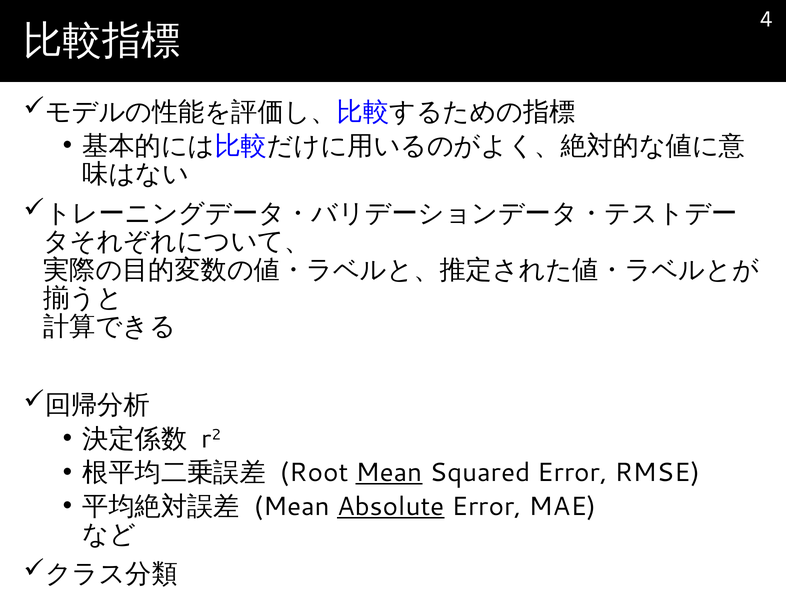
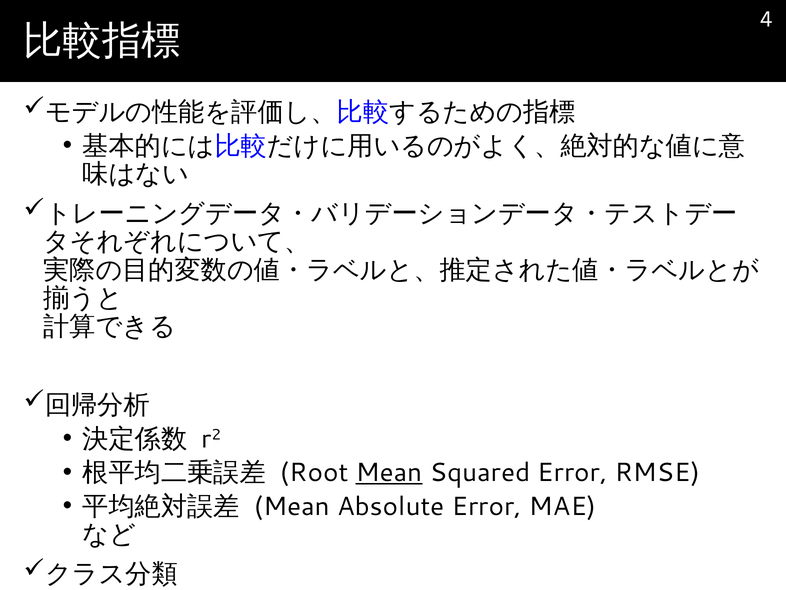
Absolute underline: present -> none (391, 506)
